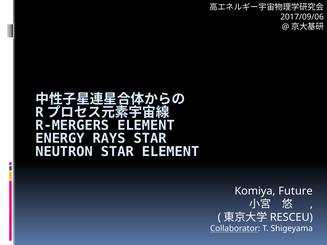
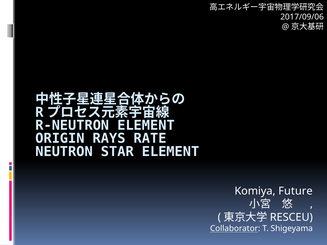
R-MERGERS: R-MERGERS -> R-NEUTRON (72, 126)
ENERGY: ENERGY -> ORIGIN (60, 139)
RAYS STAR: STAR -> RATE (150, 139)
